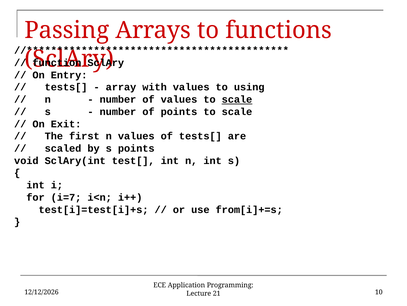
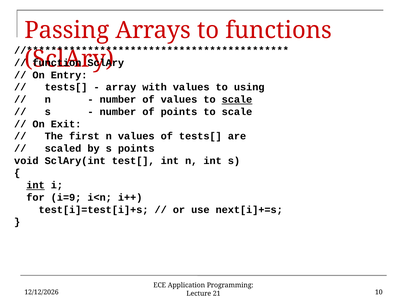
int underline: none -> present (36, 185)
i=7: i=7 -> i=9 (66, 197)
from[i]+=s: from[i]+=s -> next[i]+=s (249, 209)
